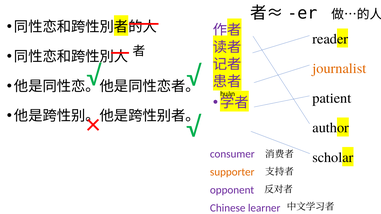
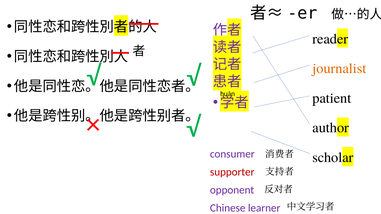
supporter colour: orange -> red (232, 172)
